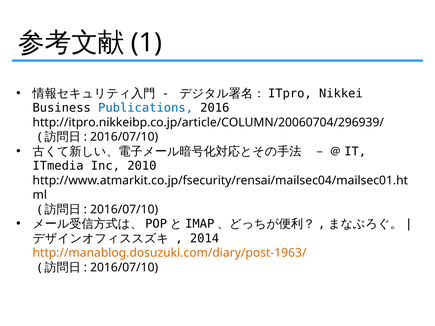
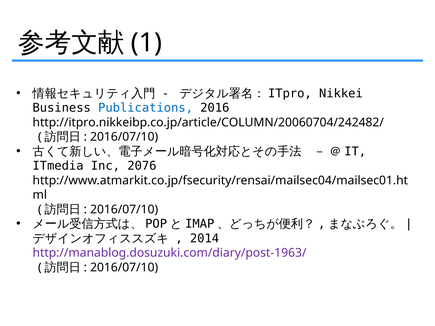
http://itpro.nikkeibp.co.jp/article/COLUMN/20060704/296939/: http://itpro.nikkeibp.co.jp/article/COLUMN/20060704/296939/ -> http://itpro.nikkeibp.co.jp/article/COLUMN/20060704/242482/ (208, 123)
2010: 2010 -> 2076 (142, 166)
http://manablog.dosuzuki.com/diary/post-1963/ colour: orange -> purple (170, 253)
